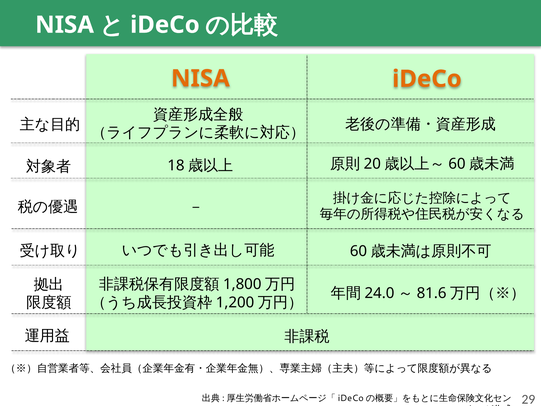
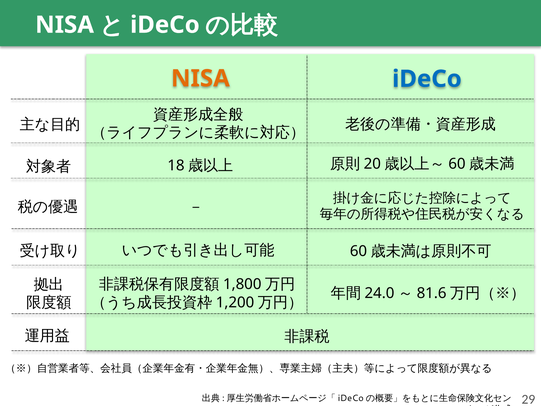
iDeCo colour: orange -> blue (427, 79)
